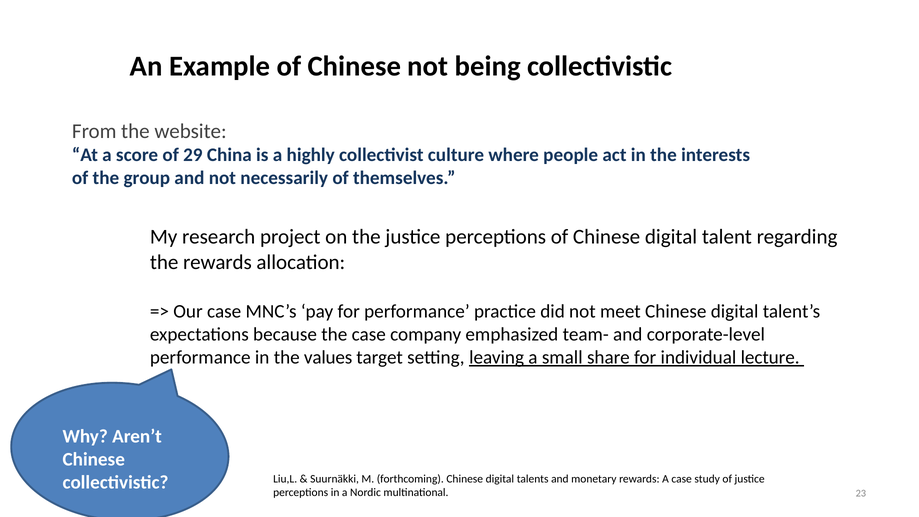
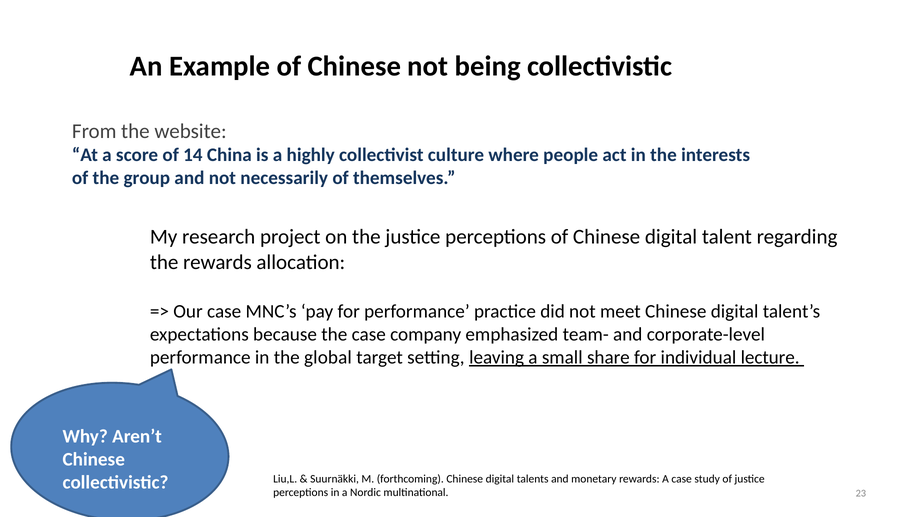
29: 29 -> 14 (193, 155)
values: values -> global (328, 357)
